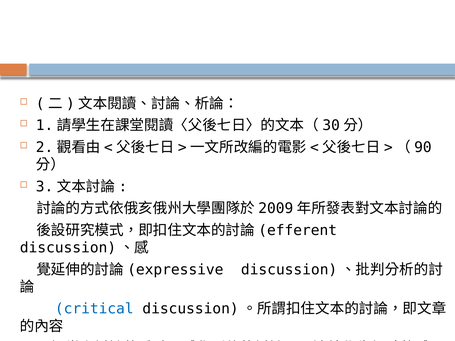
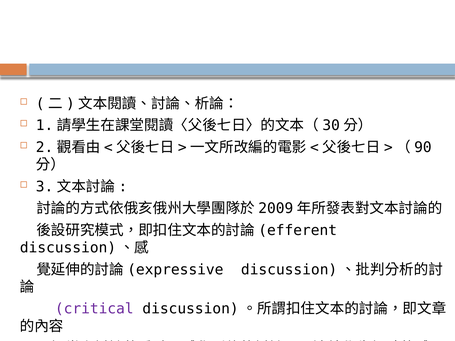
critical colour: blue -> purple (94, 309)
